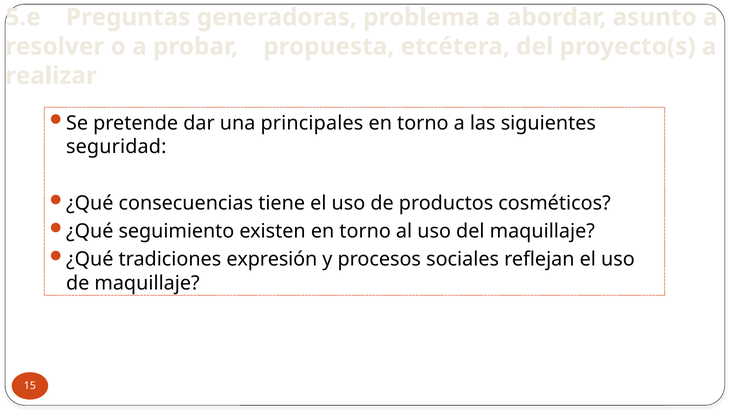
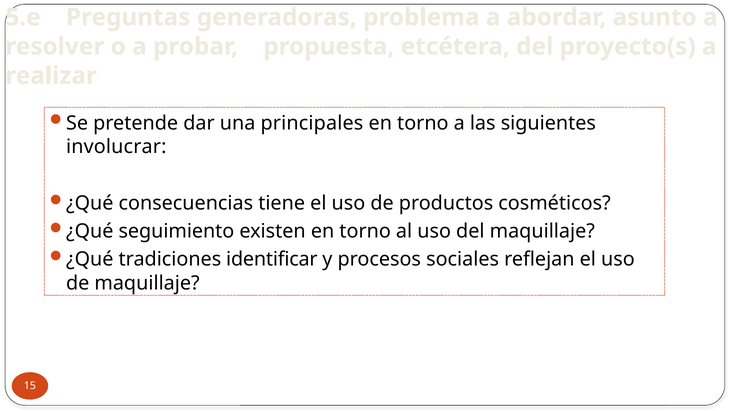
seguridad: seguridad -> involucrar (116, 147)
expresión: expresión -> identificar (272, 259)
